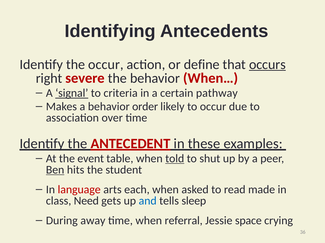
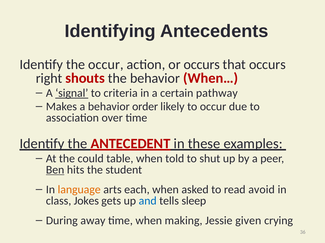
or define: define -> occurs (202, 65)
occurs underline: present -> none (267, 65)
severe: severe -> shouts (85, 78)
event: event -> could (91, 159)
told underline: present -> none (175, 159)
language colour: red -> orange (79, 190)
made: made -> avoid (262, 190)
Need: Need -> Jokes (86, 201)
referral: referral -> making (184, 221)
space: space -> given (248, 221)
